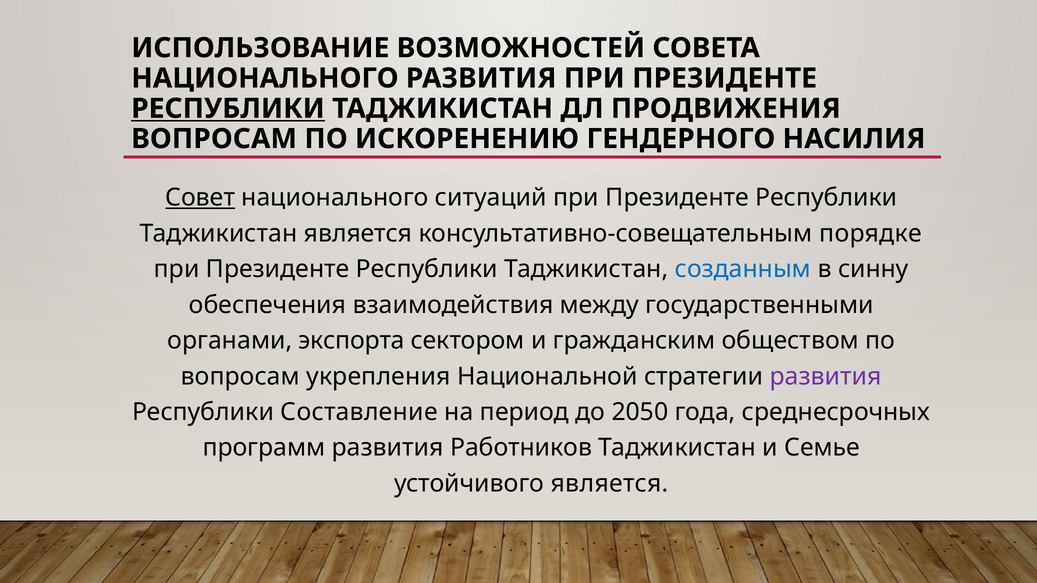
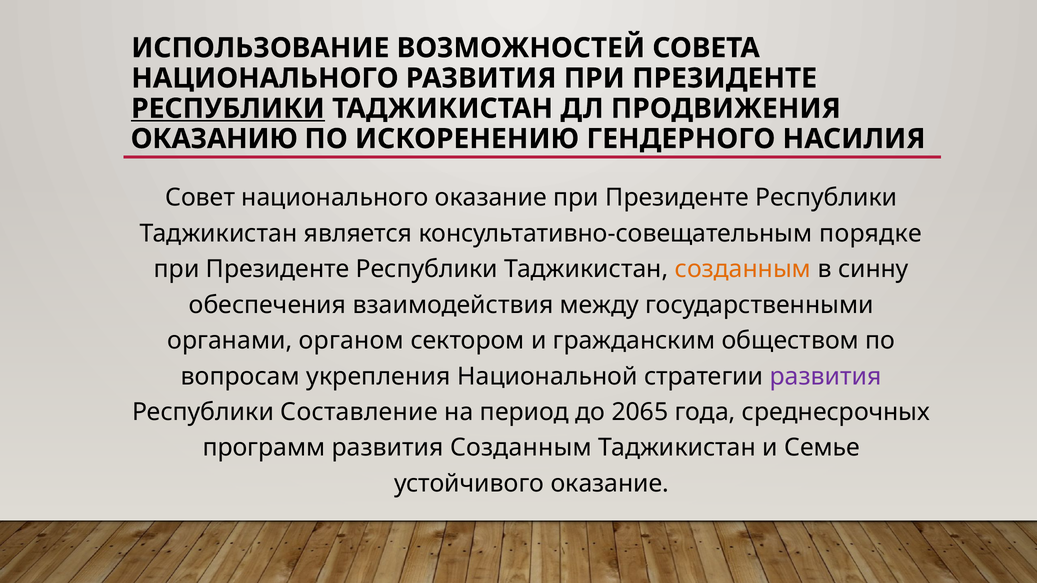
ВОПРОСАМ: ВОПРОСАМ -> ОКАЗАНИЮ (214, 139)
Совет underline: present -> none (200, 198)
национального ситуаций: ситуаций -> оказание (491, 198)
созданным colour: blue -> orange (743, 269)
экспорта: экспорта -> органом (351, 341)
2050: 2050 -> 2065 (640, 412)
развития Работников: Работников -> Созданным (521, 448)
устойчивого является: является -> оказание (610, 484)
